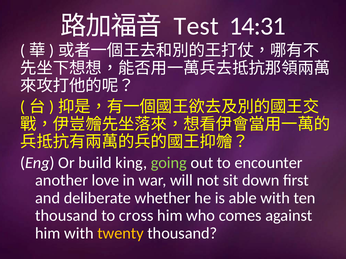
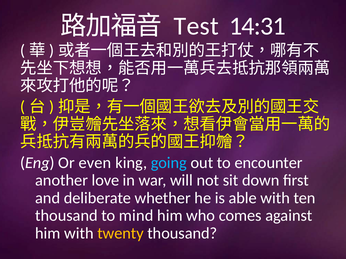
build: build -> even (95, 163)
going colour: light green -> light blue (169, 163)
cross: cross -> mind (136, 216)
